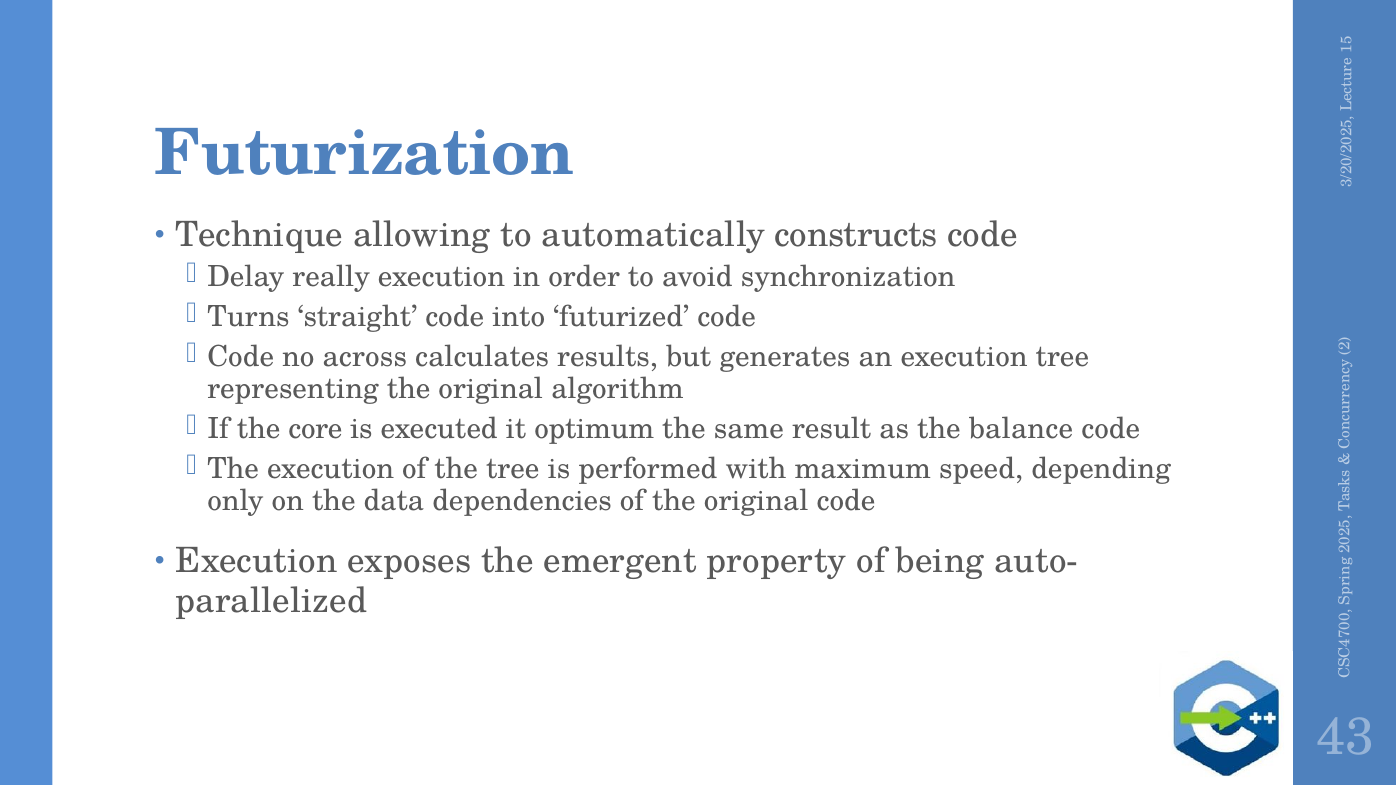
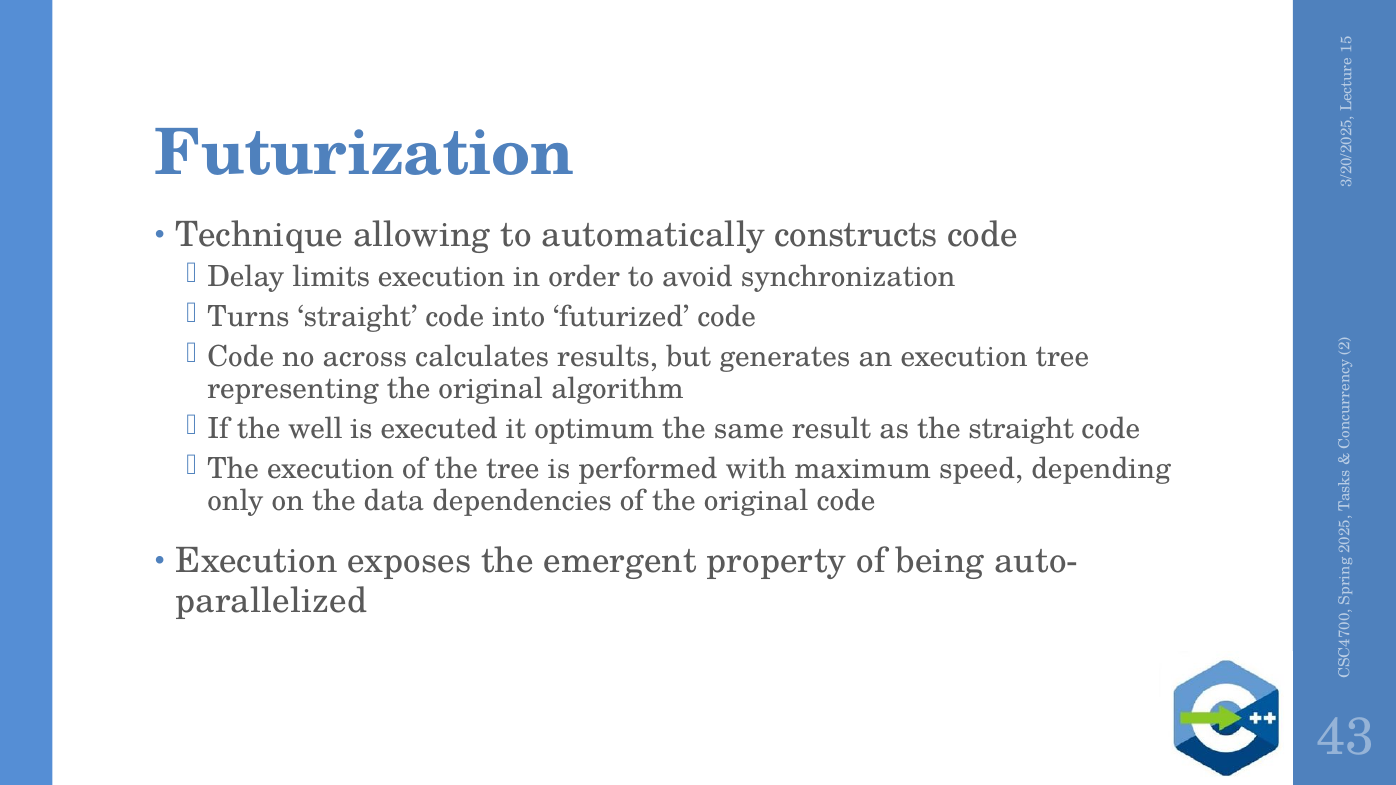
really: really -> limits (331, 277)
core: core -> well (315, 429)
the balance: balance -> straight (1021, 429)
